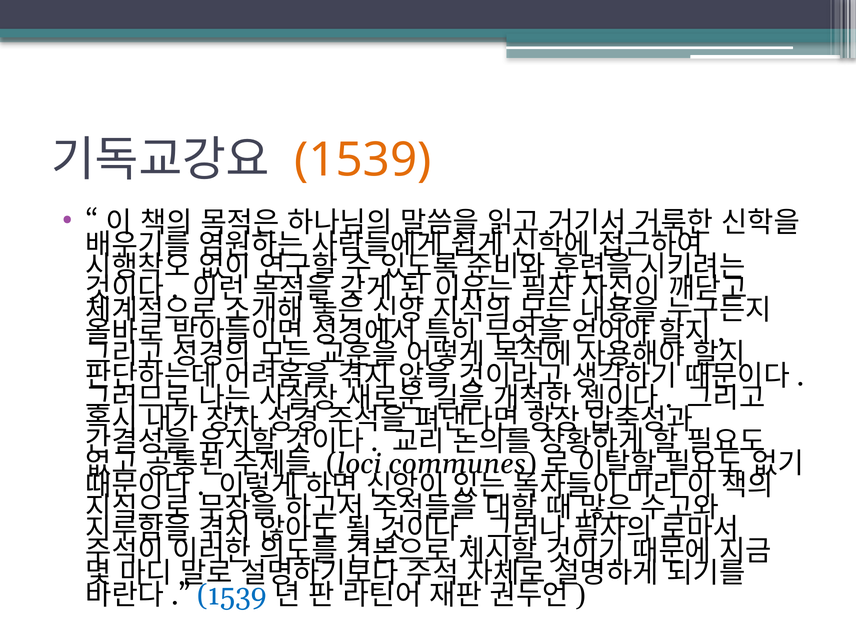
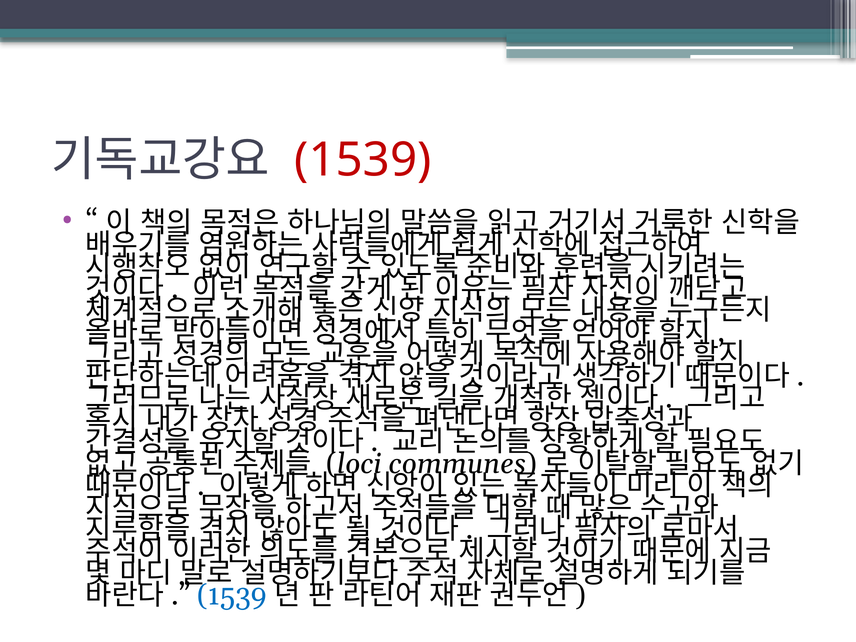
1539 colour: orange -> red (363, 160)
